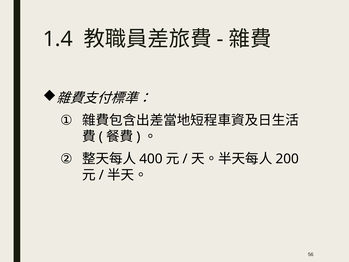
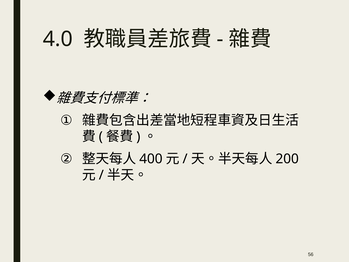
1.4: 1.4 -> 4.0 (58, 39)
